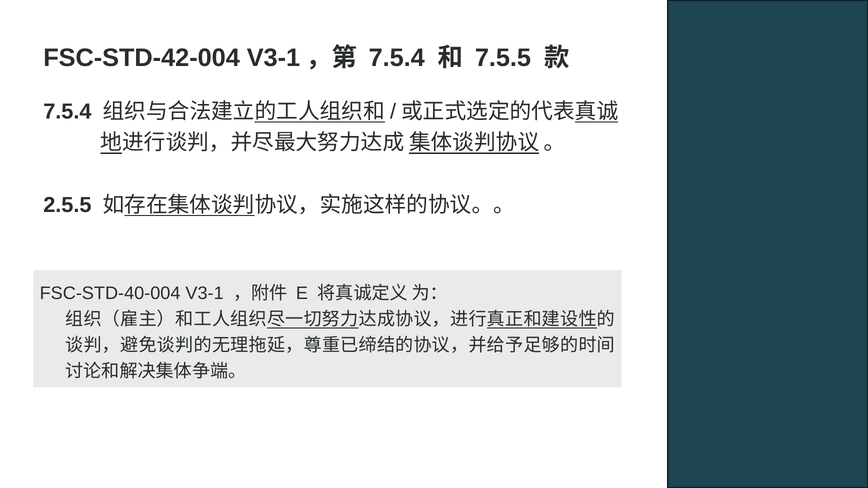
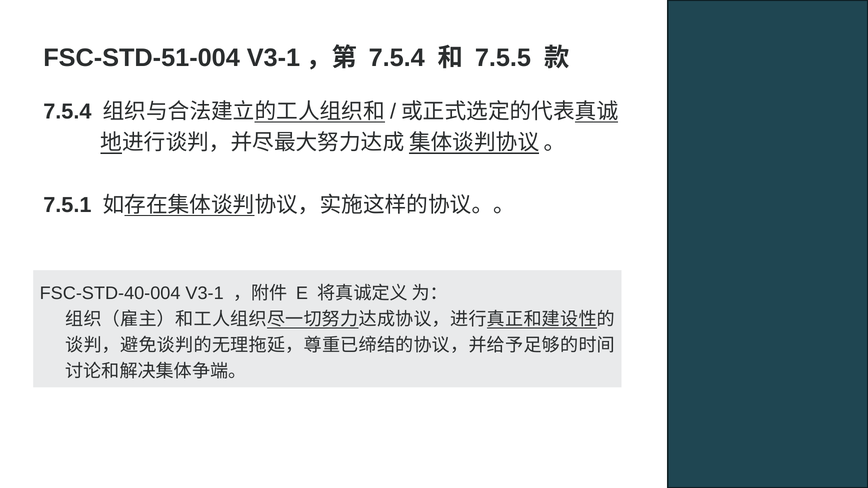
FSC-STD-42-004: FSC-STD-42-004 -> FSC-STD-51-004 (142, 58)
2.5.5: 2.5.5 -> 7.5.1 (67, 205)
